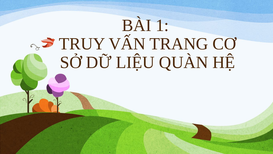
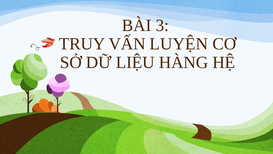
1: 1 -> 3 (162, 25)
TRANG: TRANG -> LUYỆN (179, 44)
QUÀN: QUÀN -> HÀNG (184, 62)
